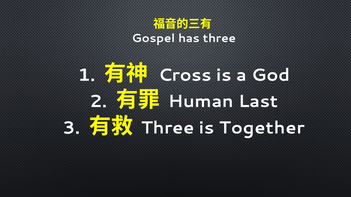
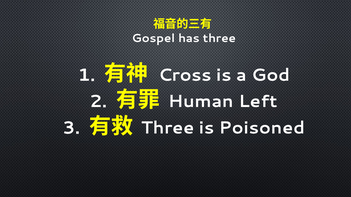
Last: Last -> Left (258, 102)
Together: Together -> Poisoned (262, 128)
